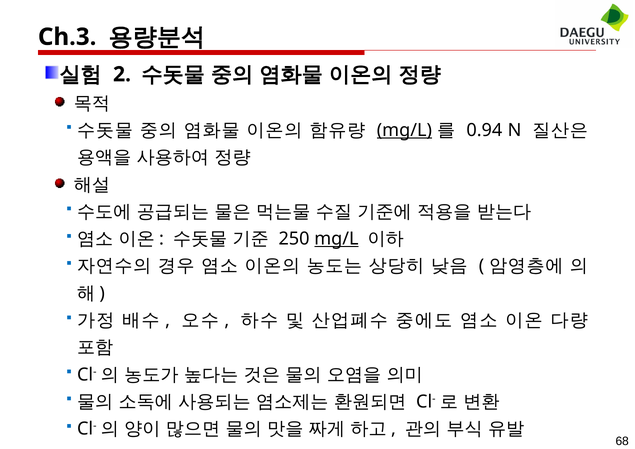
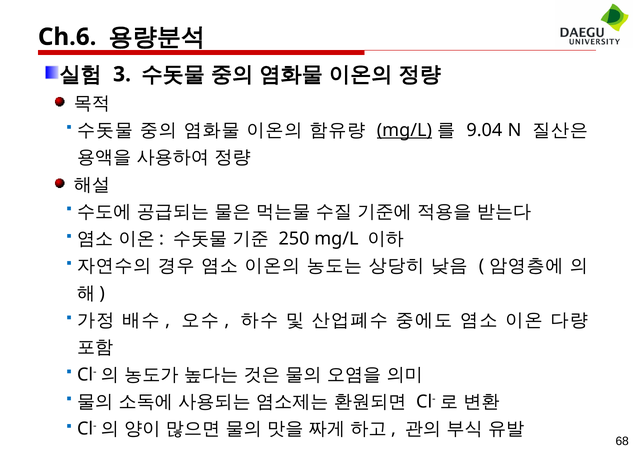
Ch.3: Ch.3 -> Ch.6 (67, 37)
2: 2 -> 3 (122, 74)
0.94: 0.94 -> 9.04 (484, 130)
mg/L underline: present -> none (336, 239)
